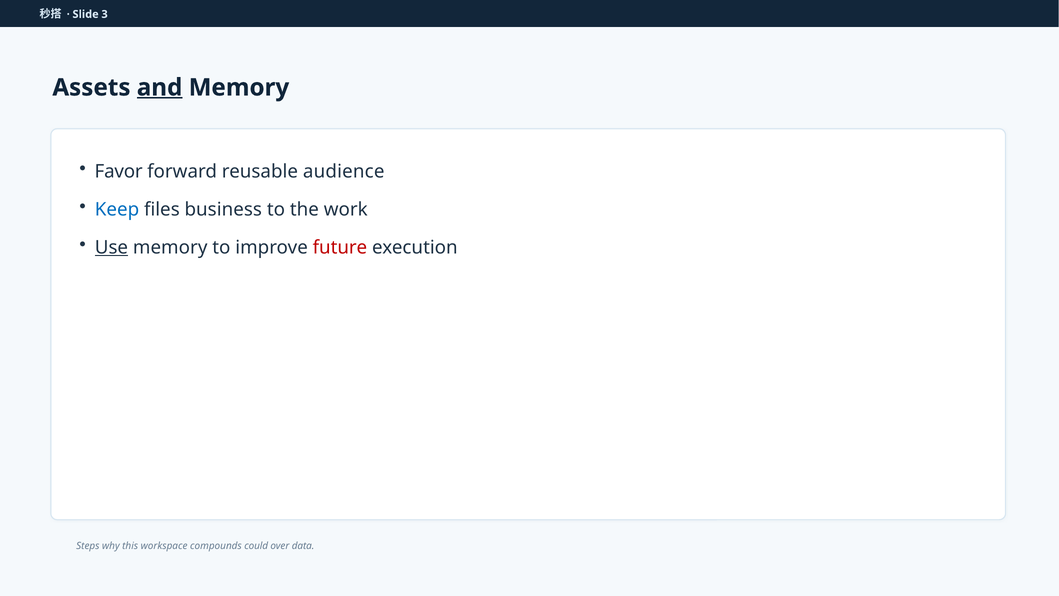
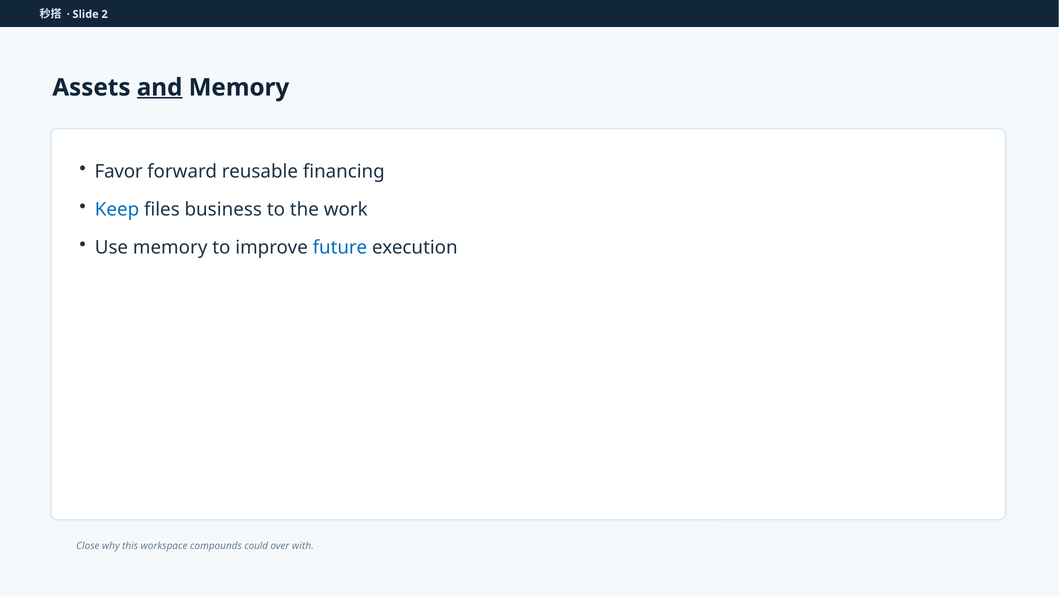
3: 3 -> 2 (105, 14)
audience: audience -> financing (344, 171)
Use underline: present -> none (111, 247)
future colour: red -> blue (340, 247)
Steps: Steps -> Close (88, 546)
data: data -> with (303, 546)
